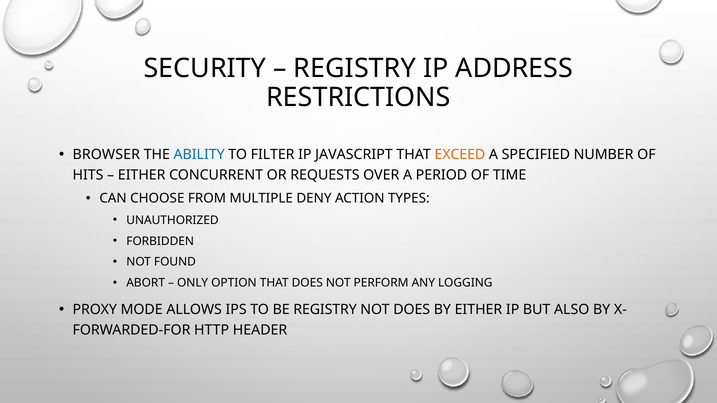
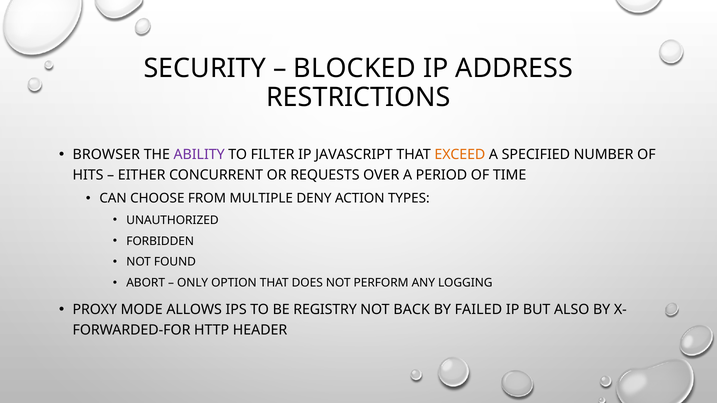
REGISTRY: REGISTRY -> BLOCKED (355, 69)
ABILITY colour: blue -> purple (199, 155)
NOT DOES: DOES -> BACK (412, 310)
BY EITHER: EITHER -> FAILED (478, 310)
